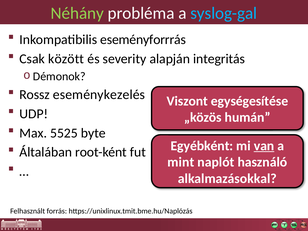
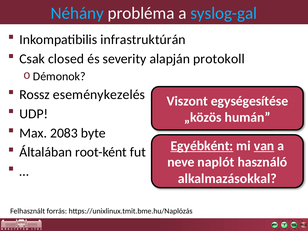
Néhány colour: light green -> light blue (77, 13)
eseményforrrás: eseményforrrás -> infrastruktúrán (143, 40)
között: között -> closed (66, 59)
integritás: integritás -> protokoll (219, 59)
5525: 5525 -> 2083 (64, 133)
Egyébként underline: none -> present (202, 146)
mint: mint -> neve (181, 162)
